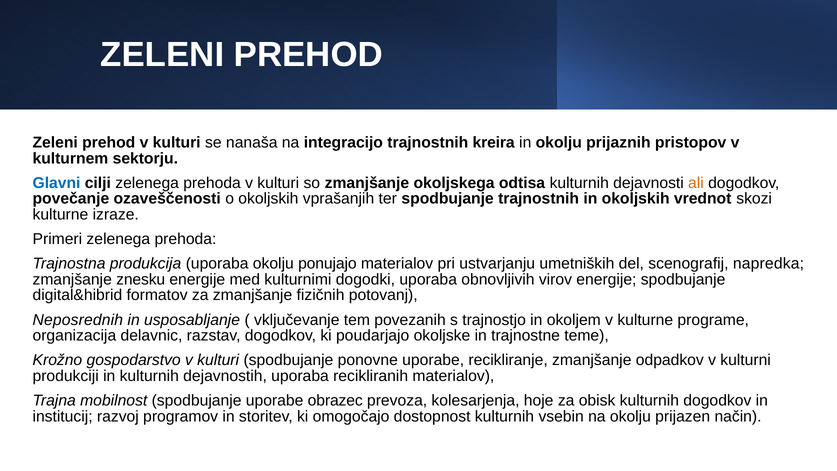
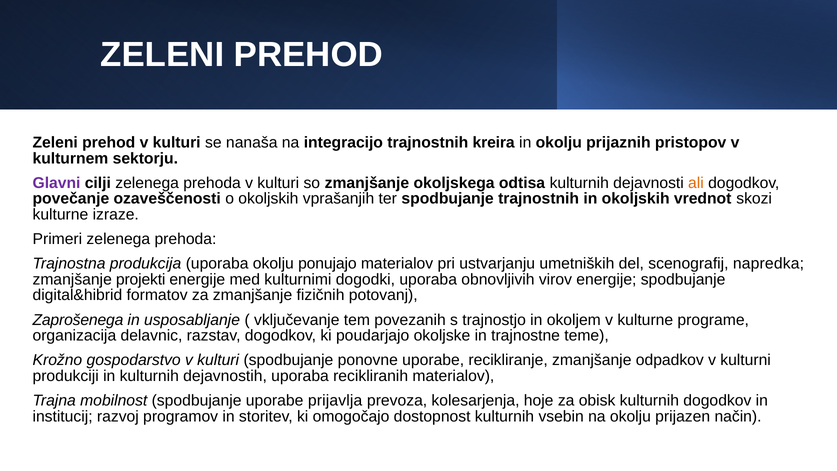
Glavni colour: blue -> purple (56, 183)
znesku: znesku -> projekti (141, 279)
Neposrednih: Neposrednih -> Zaprošenega (78, 320)
obrazec: obrazec -> prijavlja (335, 400)
